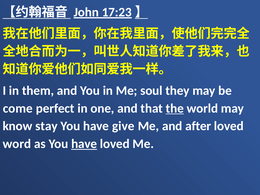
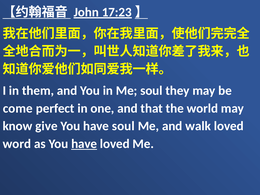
the underline: present -> none (175, 108)
stay: stay -> give (46, 126)
have give: give -> soul (123, 126)
after: after -> walk (198, 126)
